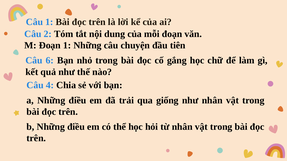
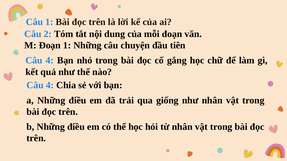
6: 6 -> 4 (50, 61)
